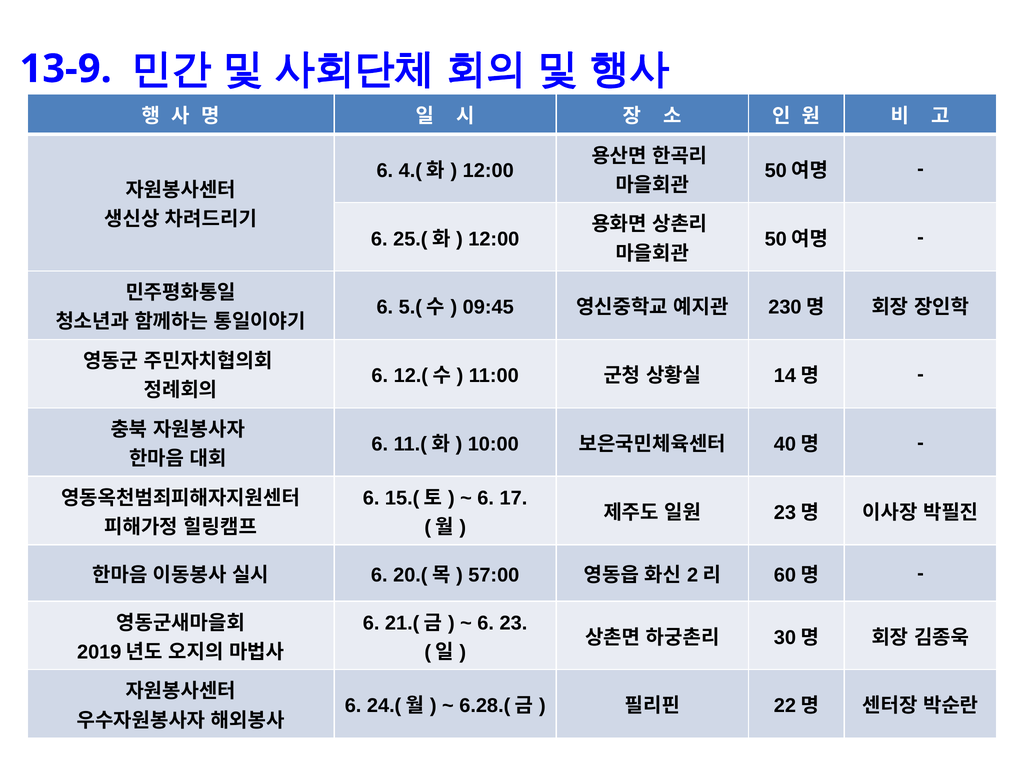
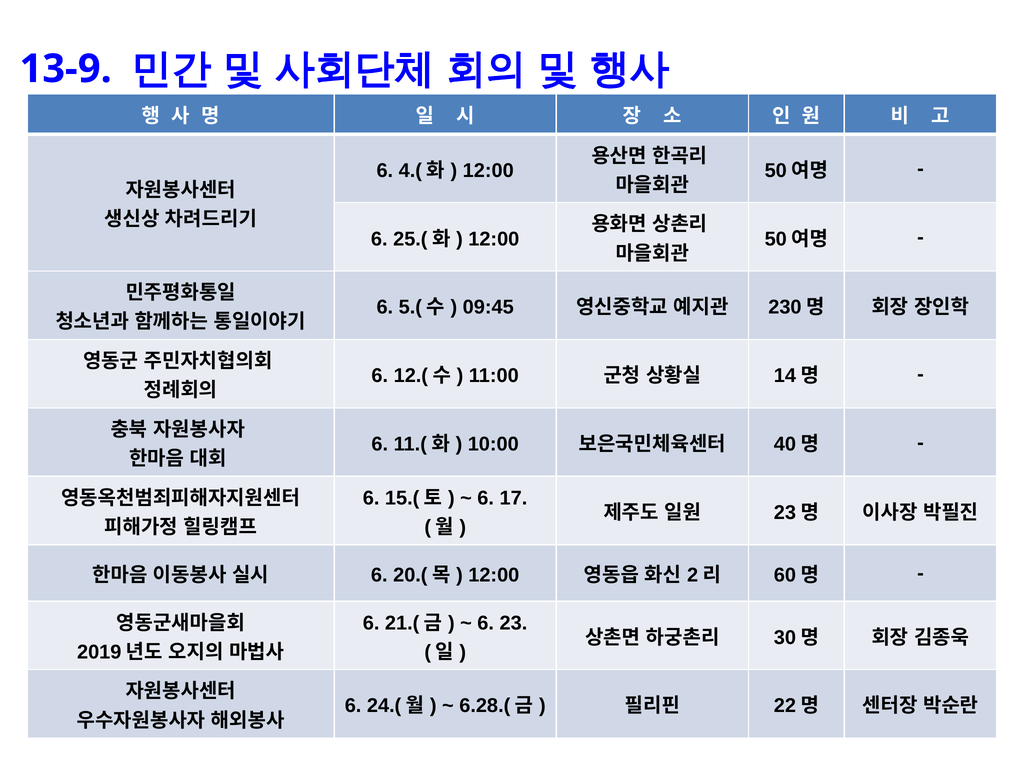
57:00: 57:00 -> 12:00 (494, 575)
